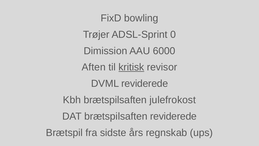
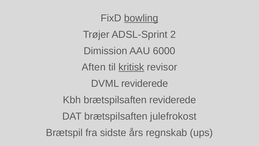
bowling underline: none -> present (141, 18)
0: 0 -> 2 (173, 34)
brætspilsaften julefrokost: julefrokost -> reviderede (173, 100)
brætspilsaften reviderede: reviderede -> julefrokost (173, 116)
